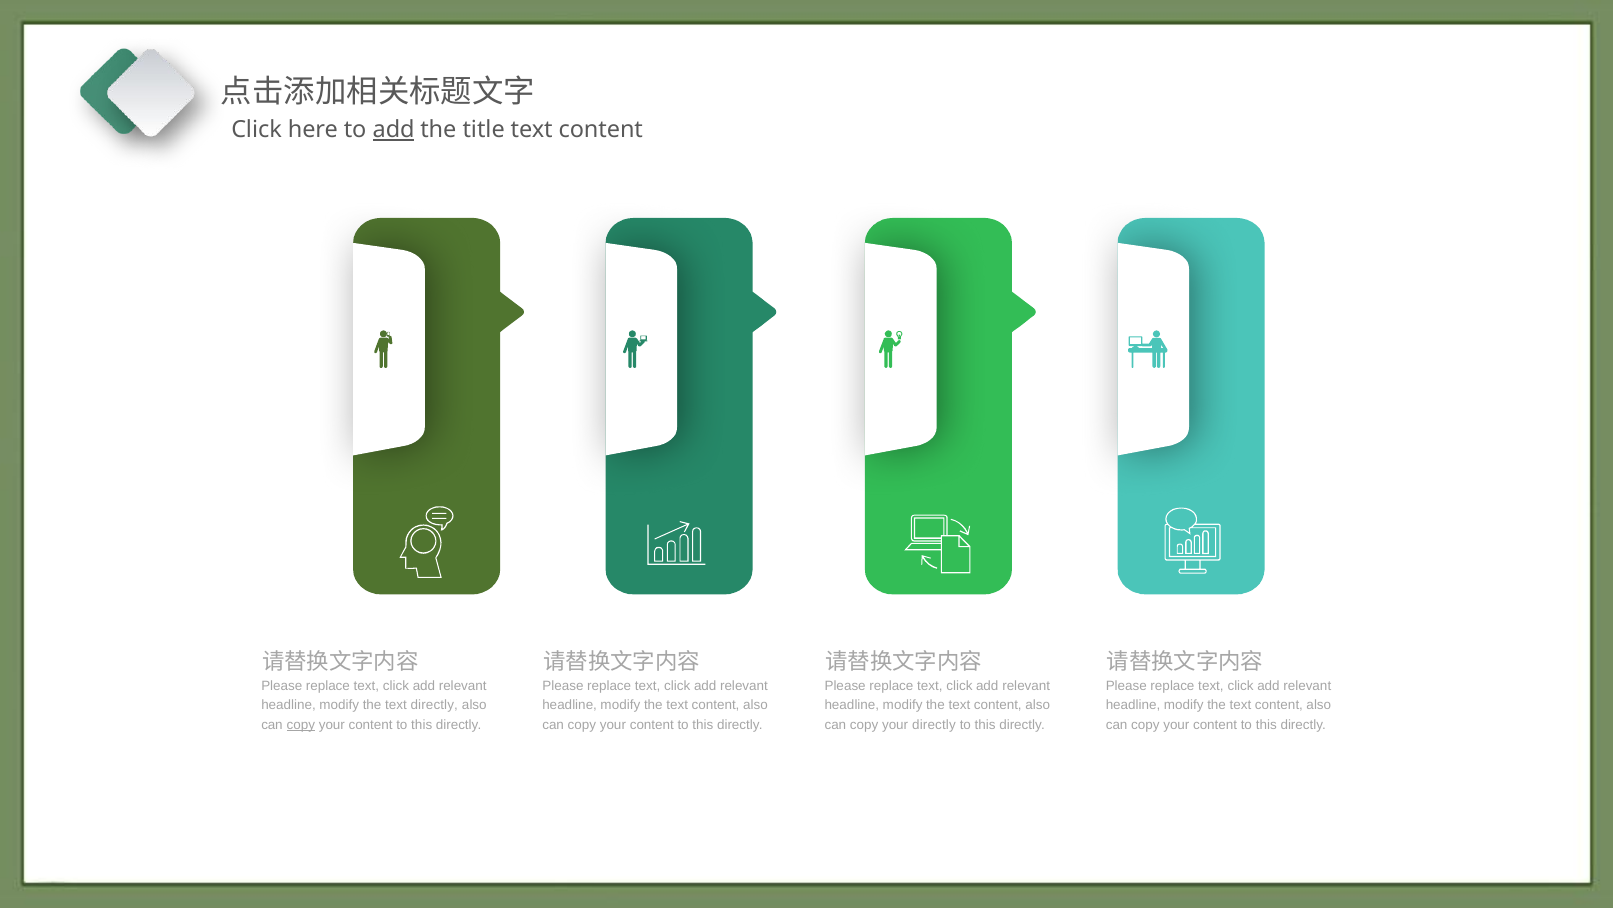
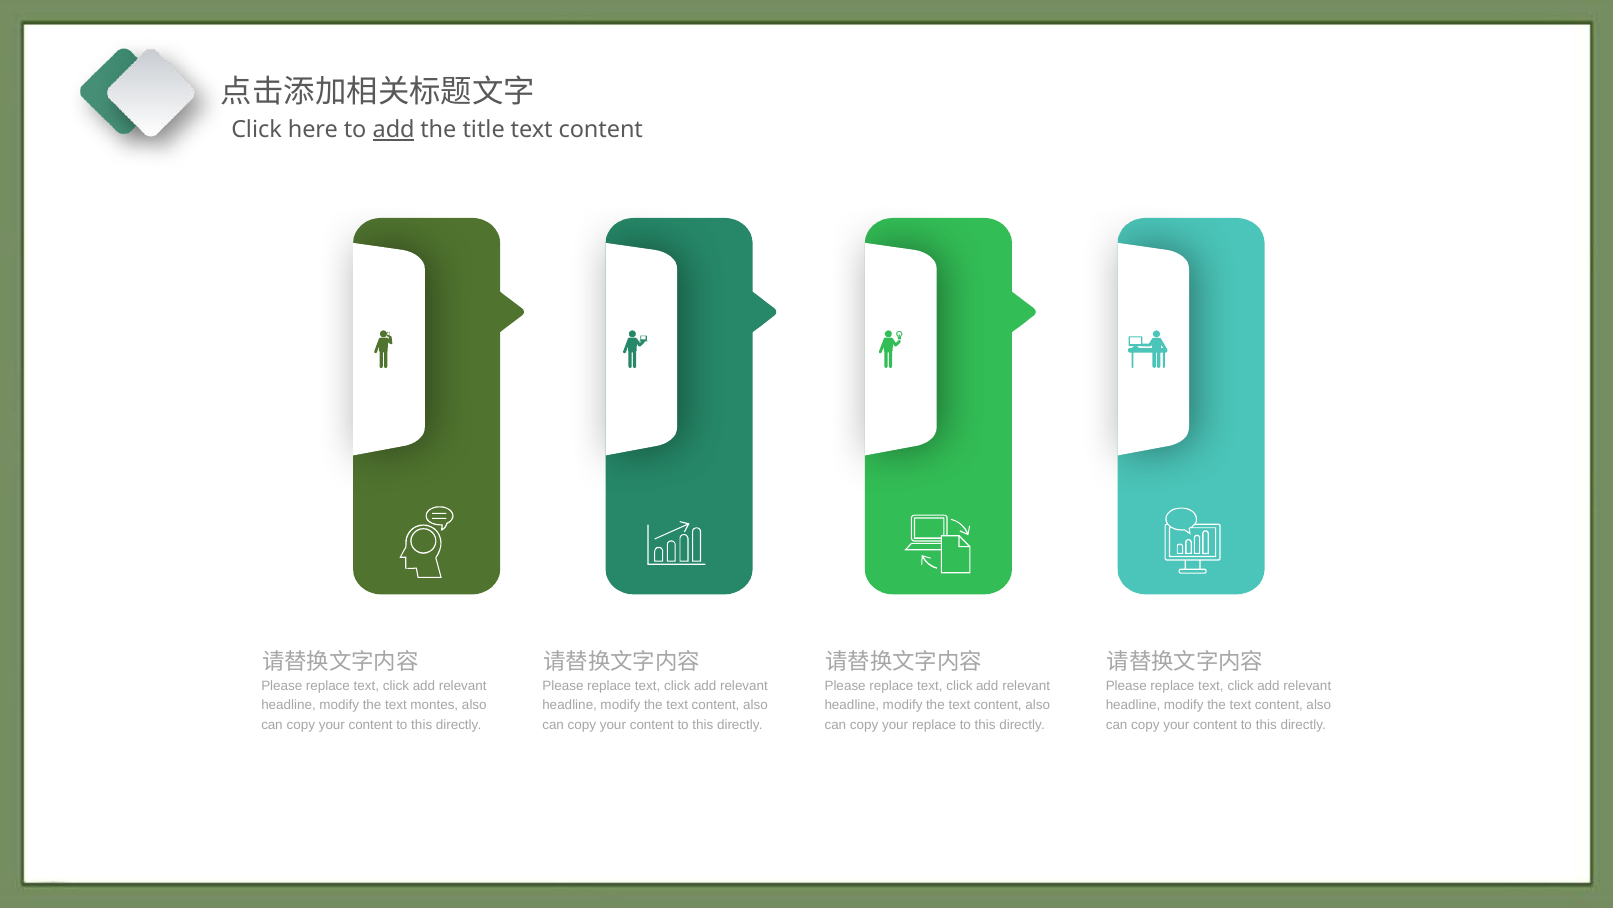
text directly: directly -> montes (434, 705)
copy underline: present -> none (301, 724)
your directly: directly -> replace (934, 724)
